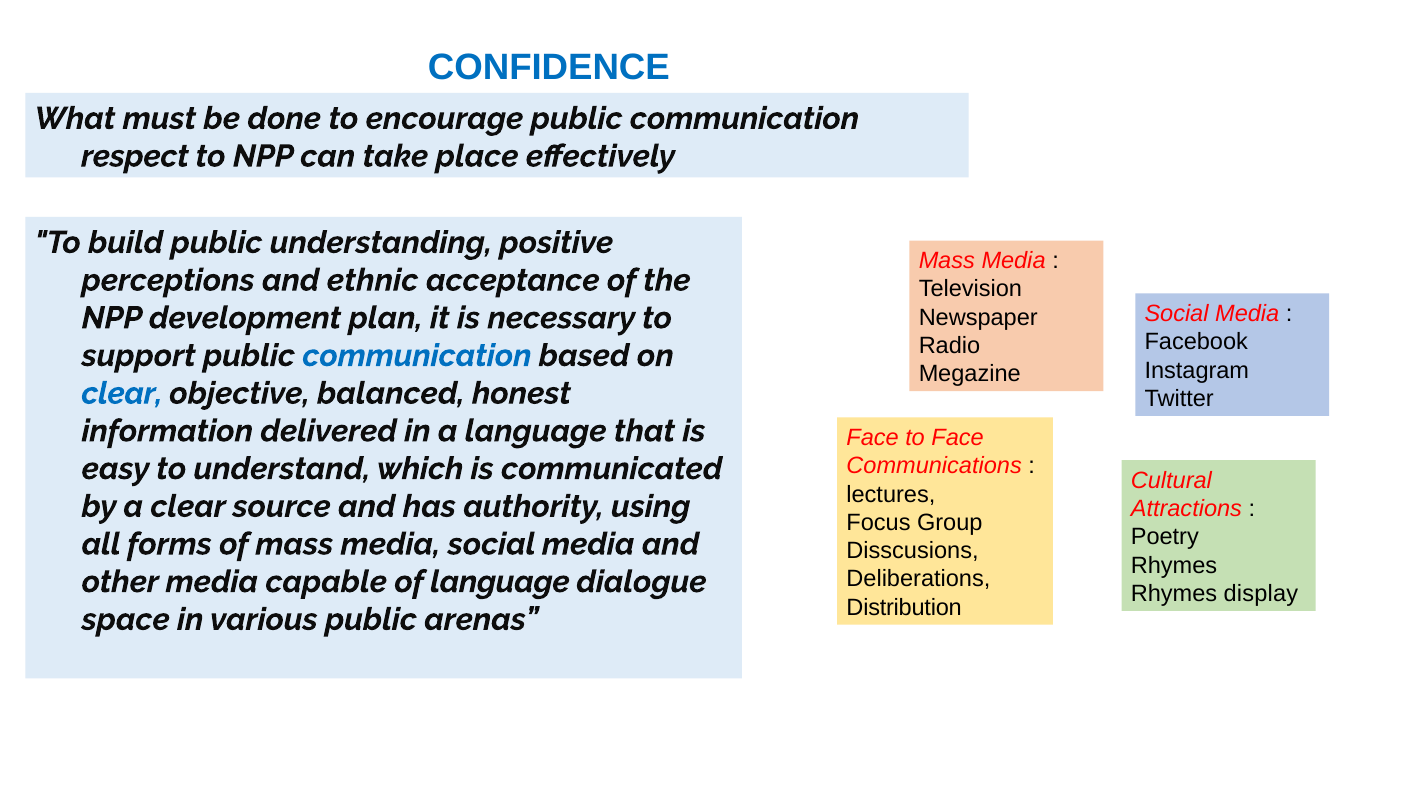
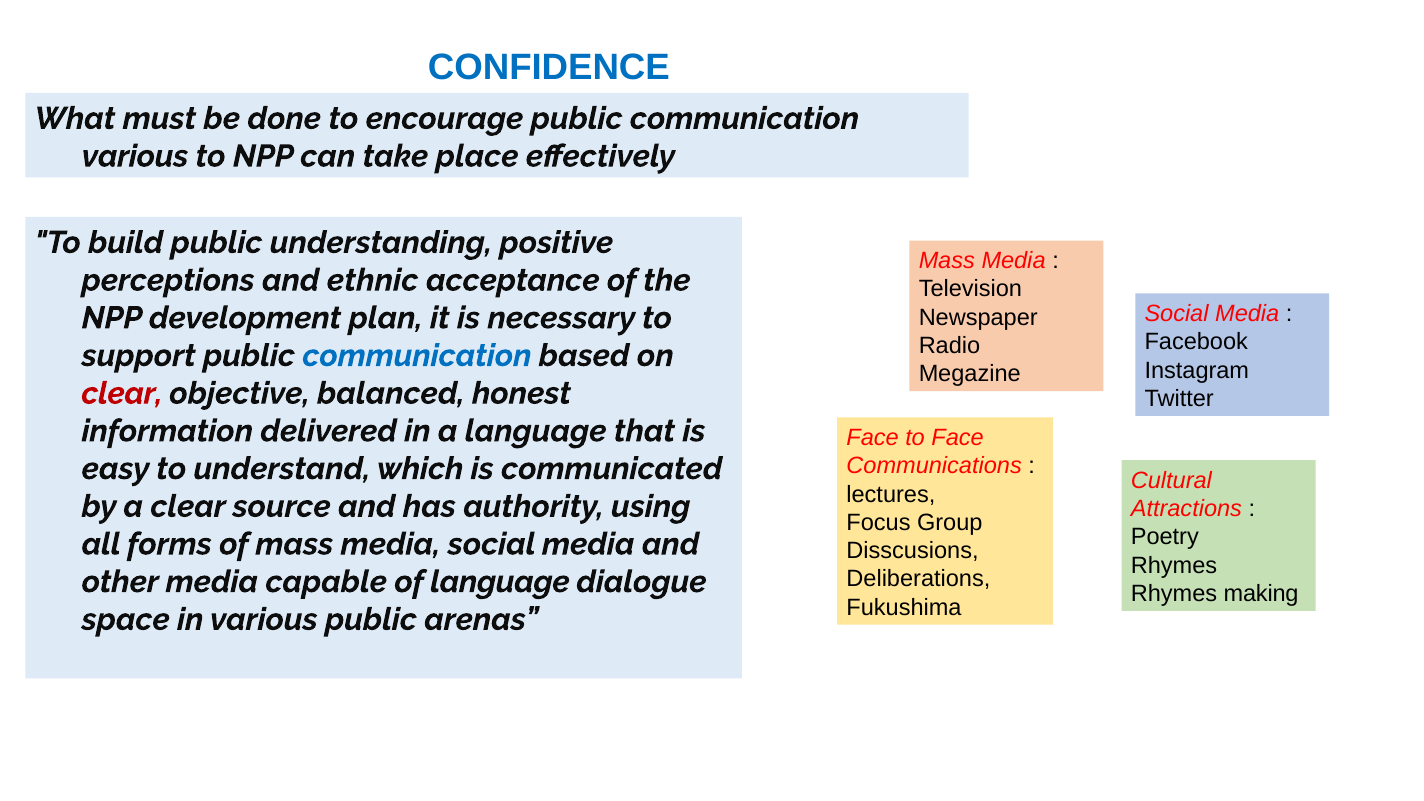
respect: respect -> various (135, 156)
clear colour: blue -> red (122, 393)
display: display -> making (1261, 594)
Distribution: Distribution -> Fukushima (904, 607)
